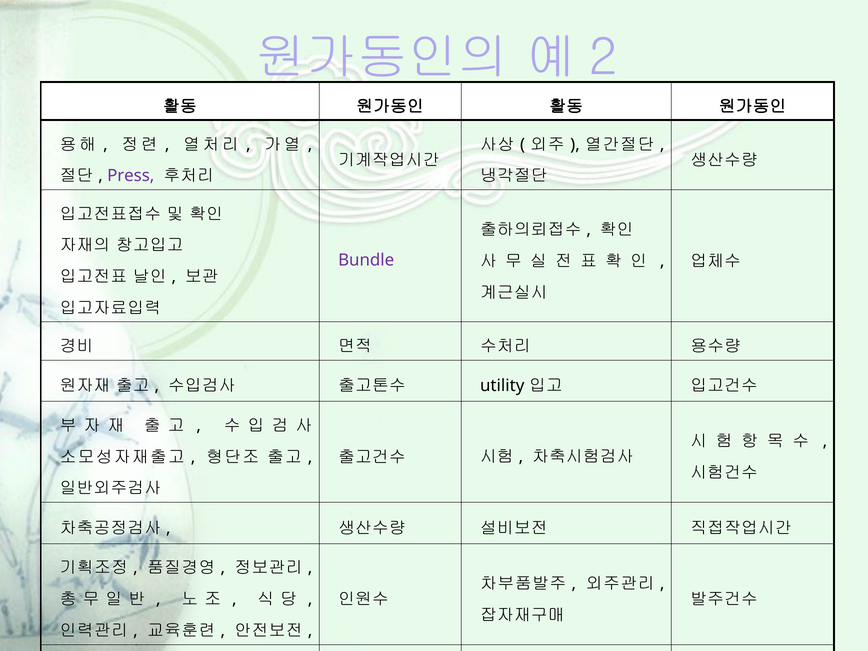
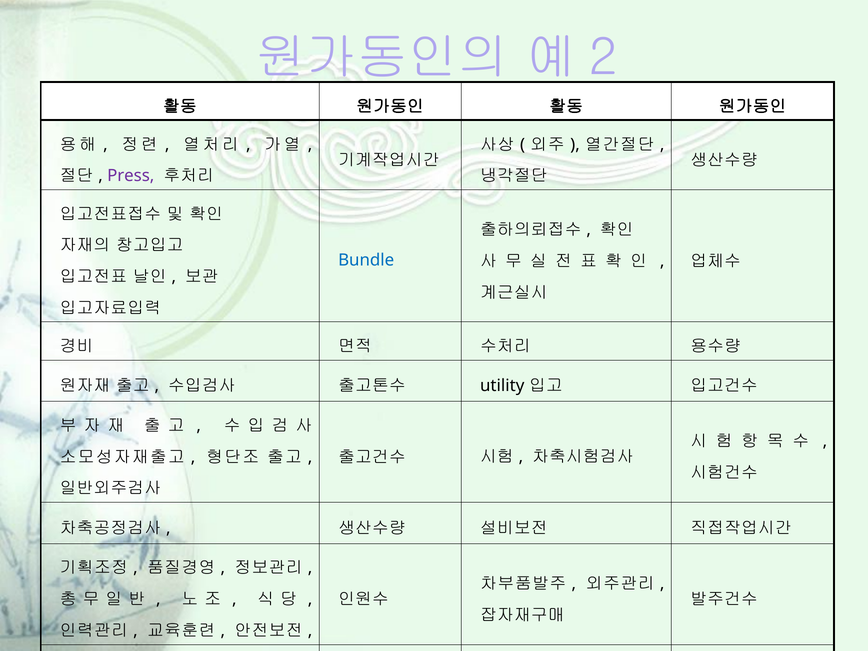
Bundle colour: purple -> blue (366, 260)
